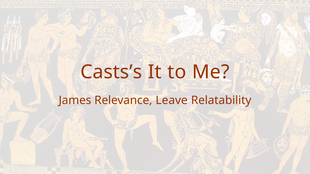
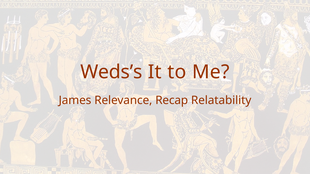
Casts’s: Casts’s -> Weds’s (111, 72)
Leave: Leave -> Recap (172, 101)
